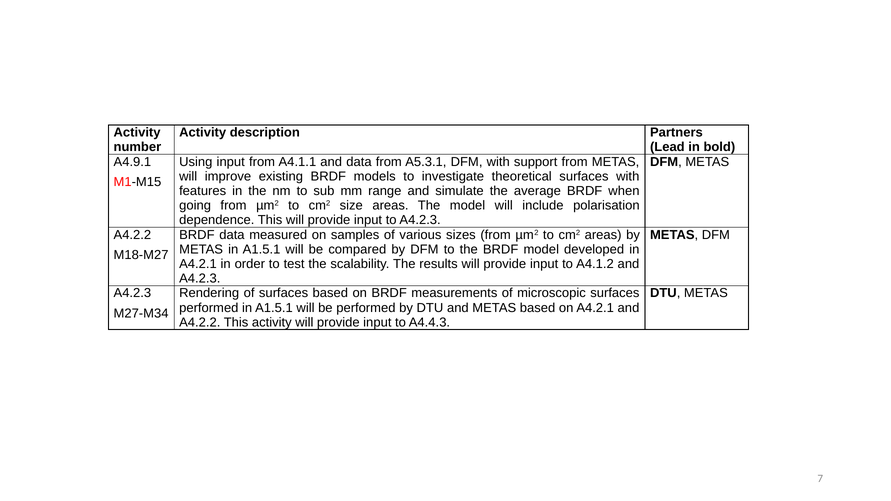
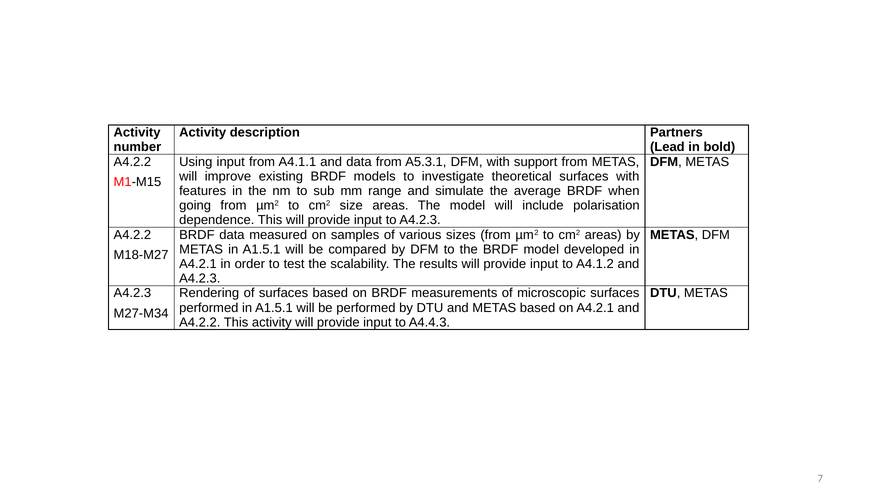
A4.9.1: A4.9.1 -> A4.2.2 (132, 162)
